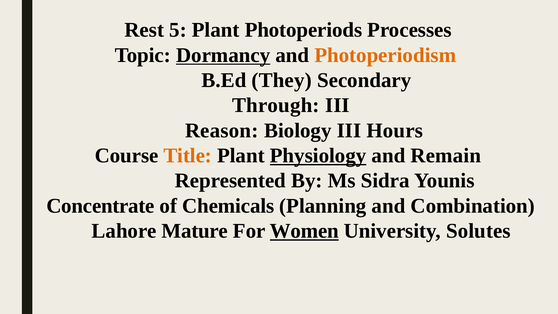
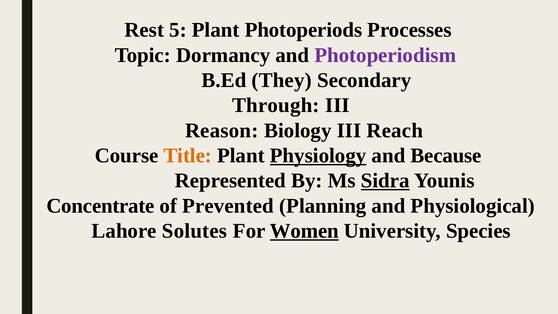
Dormancy underline: present -> none (223, 55)
Photoperiodism colour: orange -> purple (385, 55)
Hours: Hours -> Reach (395, 130)
Remain: Remain -> Because (446, 156)
Sidra underline: none -> present (385, 181)
Chemicals: Chemicals -> Prevented (228, 206)
Combination: Combination -> Physiological (473, 206)
Mature: Mature -> Solutes (195, 231)
Solutes: Solutes -> Species (478, 231)
